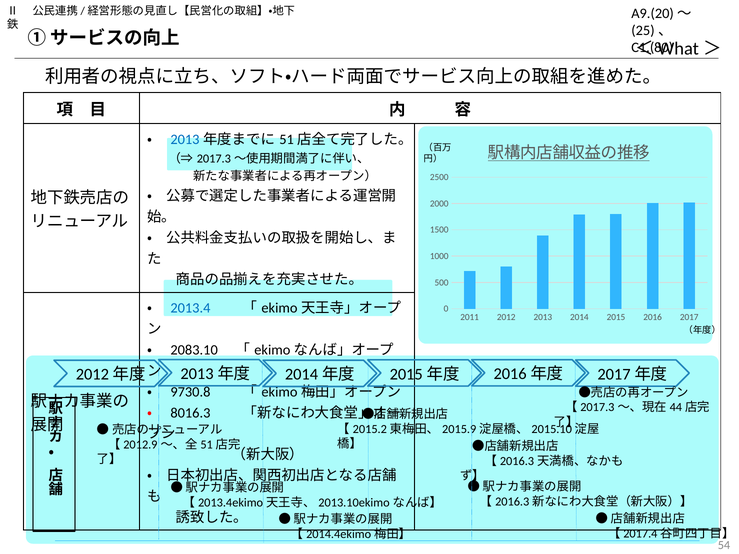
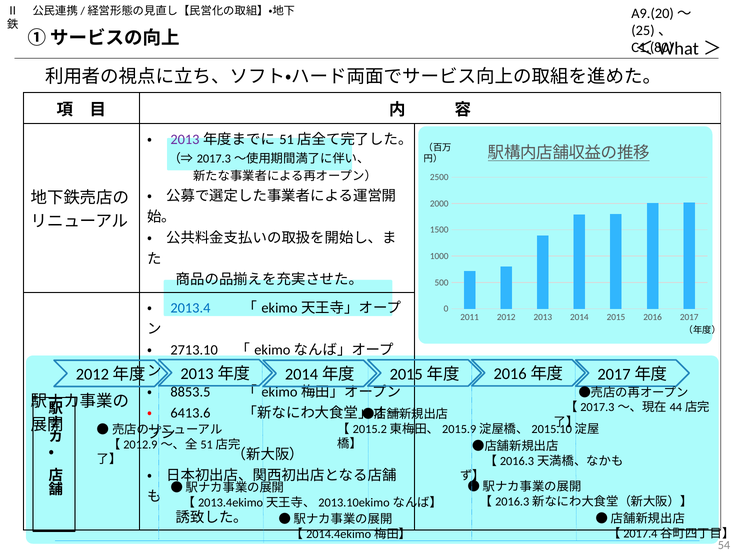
2013 colour: blue -> purple (185, 139)
2083.10: 2083.10 -> 2713.10 (194, 350)
9730.8: 9730.8 -> 8853.5 (190, 392)
8016.3: 8016.3 -> 6413.6 (190, 413)
